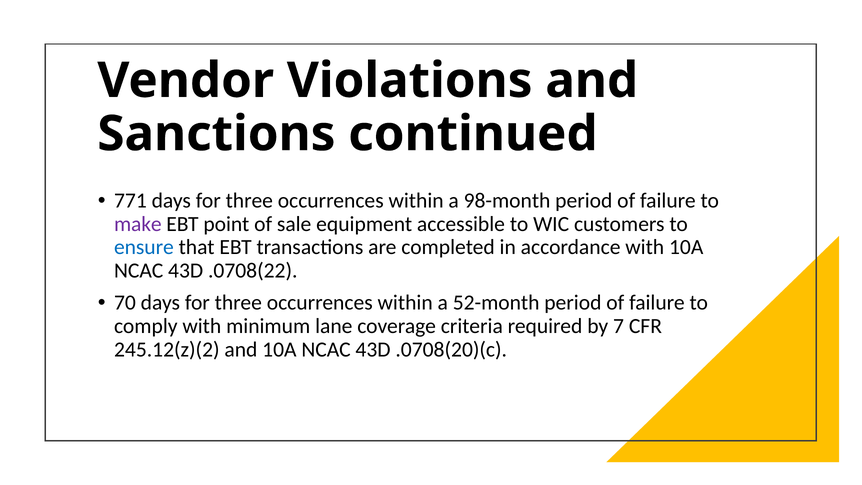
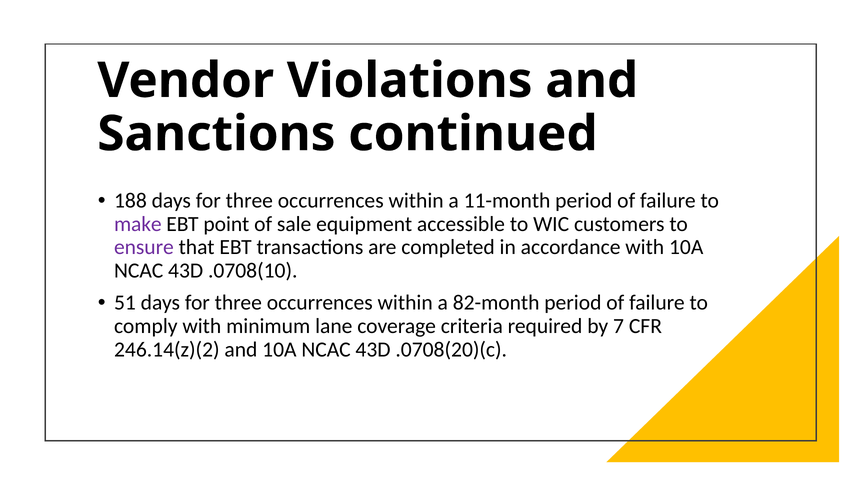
771: 771 -> 188 (130, 201)
98-month: 98-month -> 11-month (507, 201)
ensure colour: blue -> purple (144, 247)
.0708(22: .0708(22 -> .0708(10 (253, 271)
70: 70 -> 51 (125, 303)
52-month: 52-month -> 82-month (496, 303)
245.12(z)(2: 245.12(z)(2 -> 246.14(z)(2 (167, 349)
